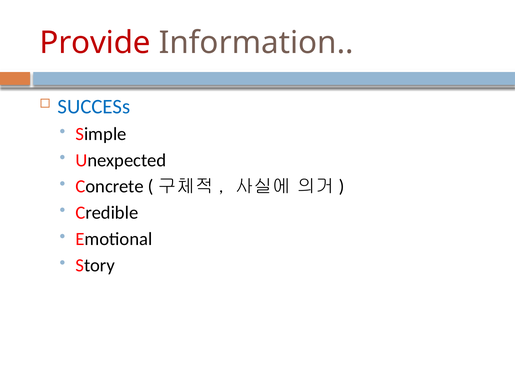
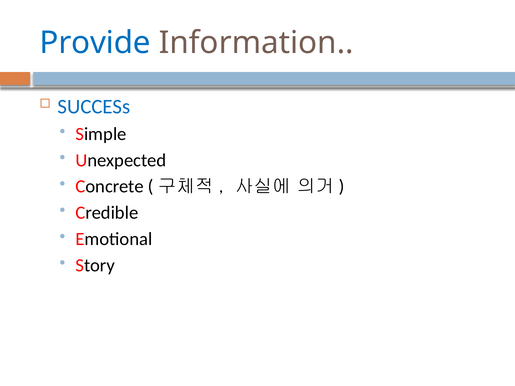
Provide colour: red -> blue (95, 43)
